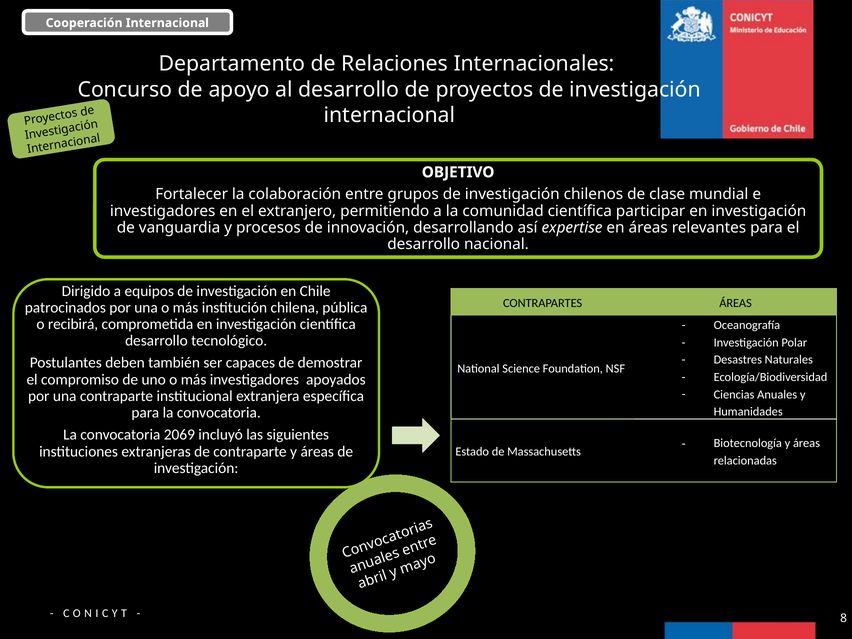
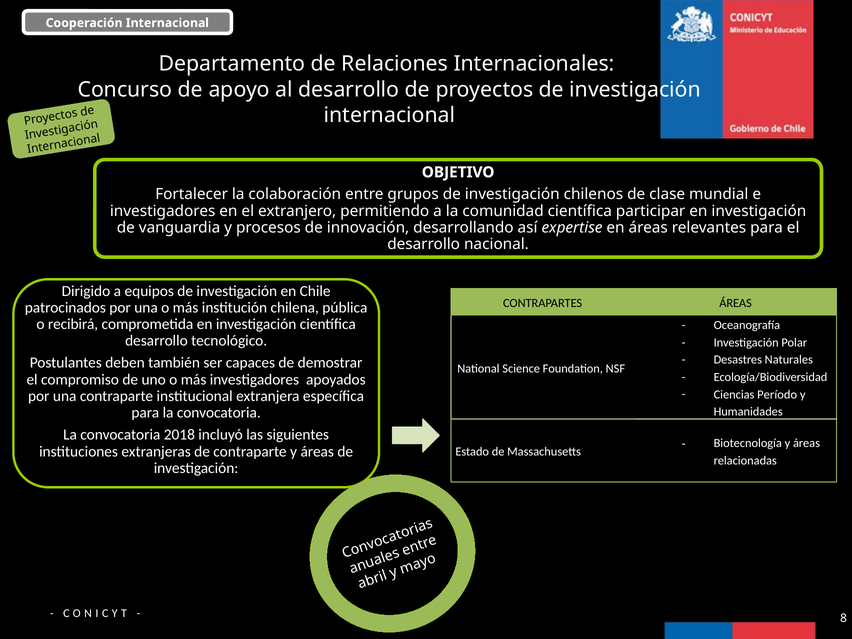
Anuales: Anuales -> Período (777, 394)
2069: 2069 -> 2018 (179, 435)
